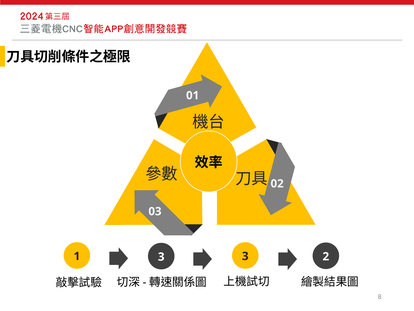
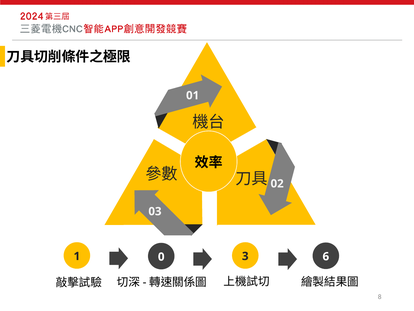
1 3: 3 -> 0 (161, 256)
2: 2 -> 6 (326, 256)
